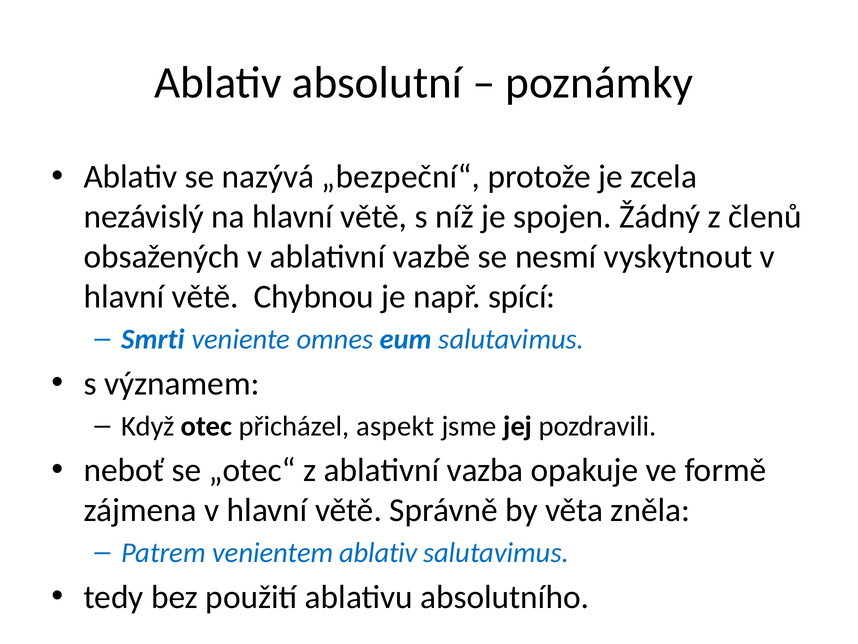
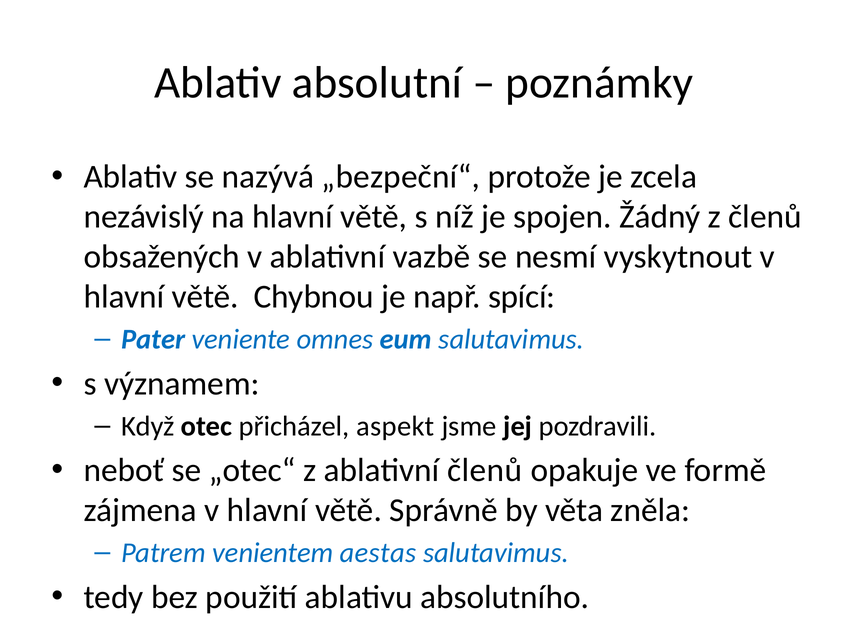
Smrti: Smrti -> Pater (153, 339)
ablativní vazba: vazba -> členů (485, 470)
venientem ablativ: ablativ -> aestas (378, 552)
